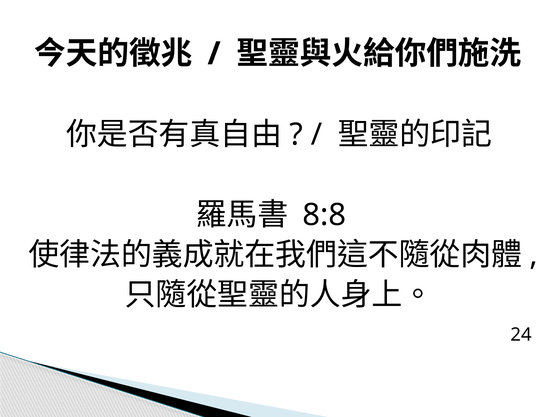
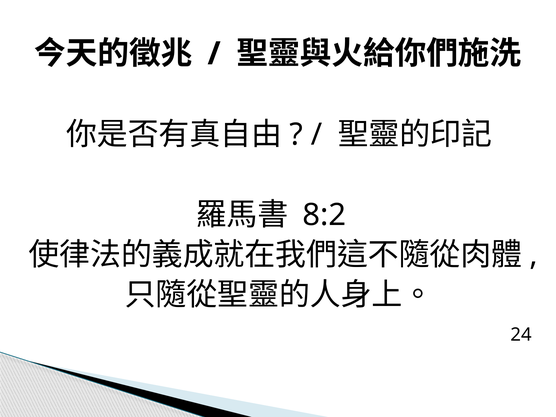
8:8: 8:8 -> 8:2 (324, 215)
